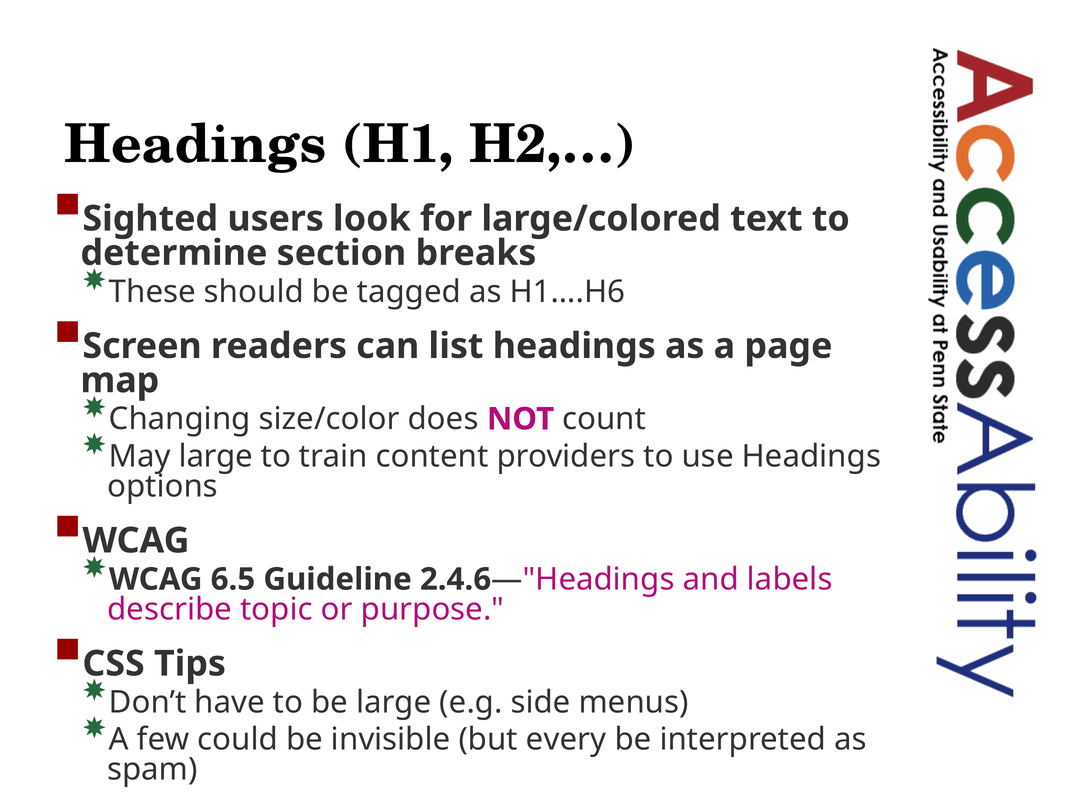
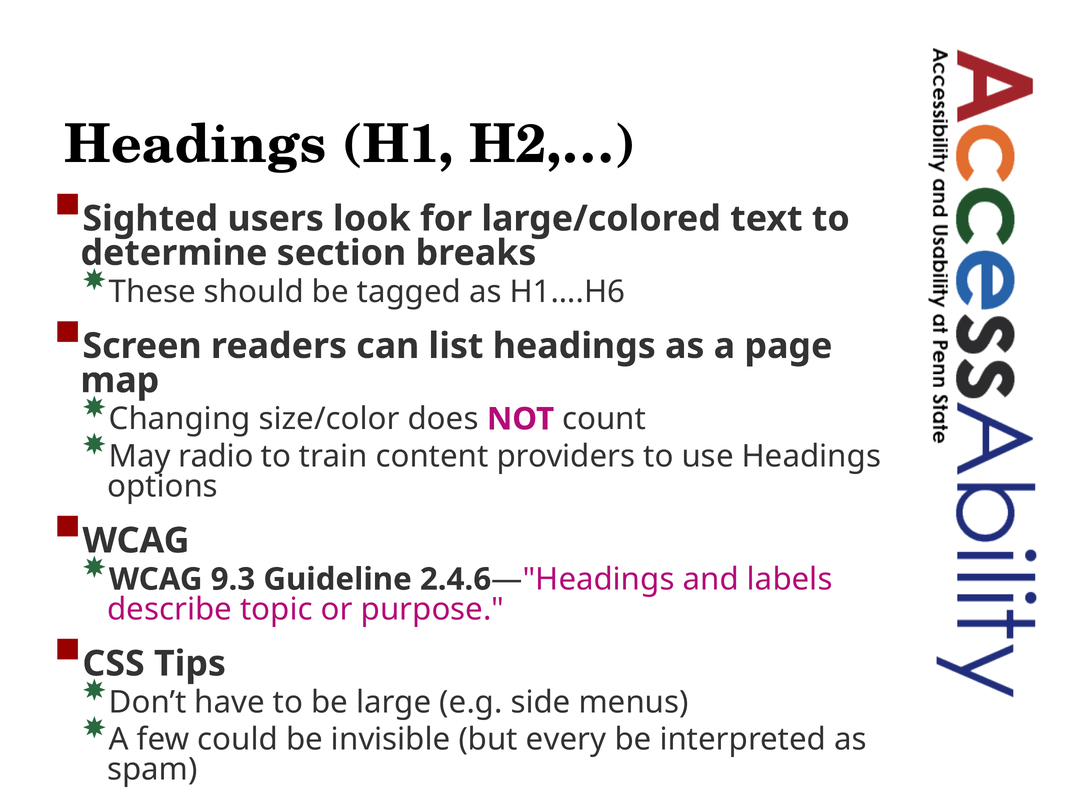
May large: large -> radio (216, 456)
6.5: 6.5 -> 9.3 (233, 579)
